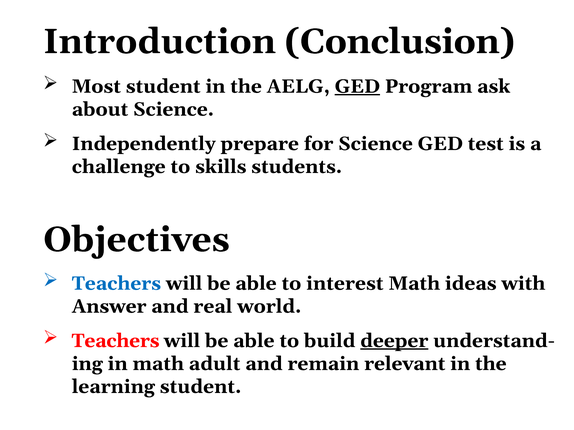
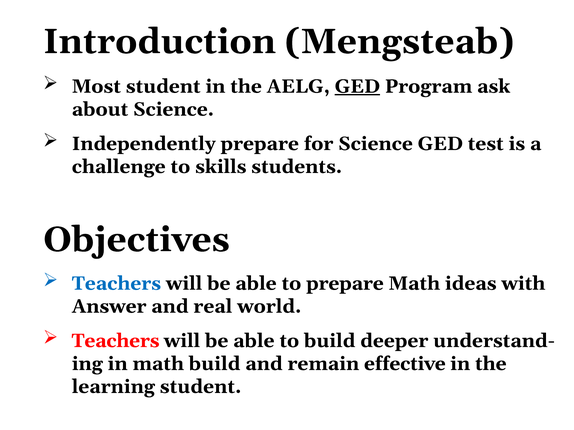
Conclusion: Conclusion -> Mengsteab (400, 42)
to interest: interest -> prepare (345, 284)
deeper underline: present -> none (394, 341)
math adult: adult -> build (215, 364)
relevant: relevant -> effective (405, 364)
